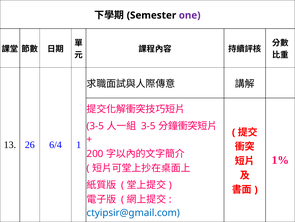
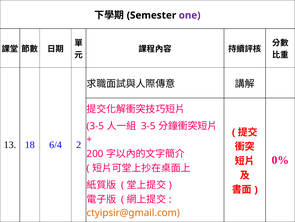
26: 26 -> 18 (30, 144)
1: 1 -> 2 (79, 144)
1%: 1% -> 0% (280, 160)
ctyipsir@gmail.com colour: blue -> orange (133, 212)
